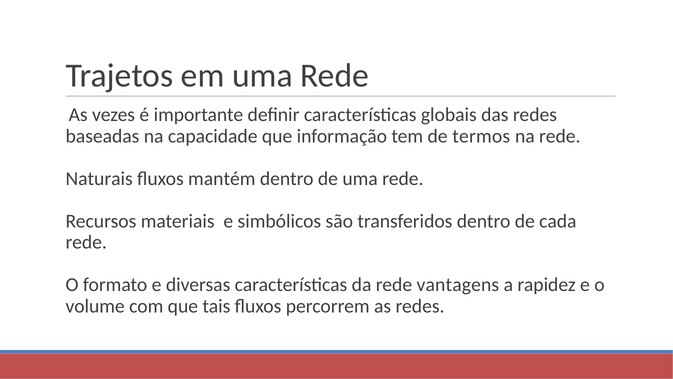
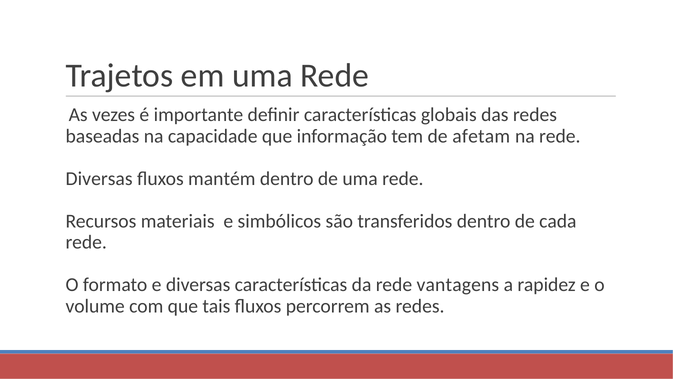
termos: termos -> afetam (481, 136)
Naturais: Naturais -> Diversas (99, 178)
